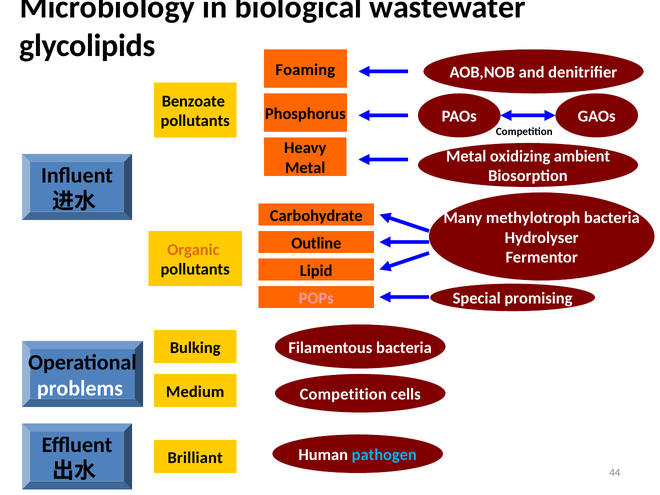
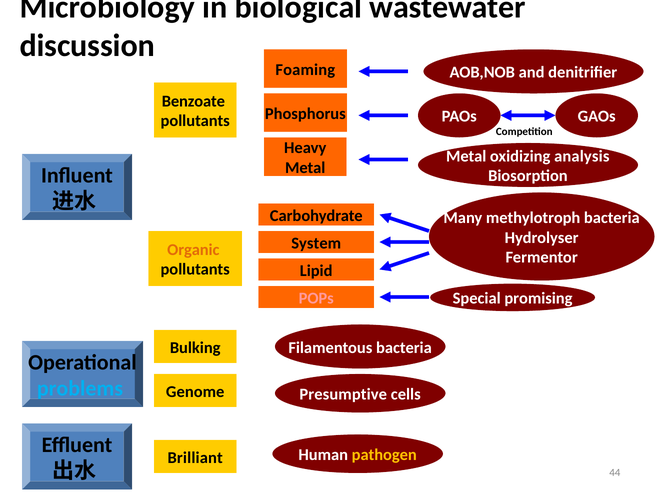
glycolipids: glycolipids -> discussion (87, 46)
ambient: ambient -> analysis (582, 156)
Outline: Outline -> System (316, 243)
problems colour: white -> light blue (80, 389)
Medium: Medium -> Genome (195, 392)
Competition: Competition -> Presumptive (343, 394)
pathogen colour: light blue -> yellow (384, 455)
